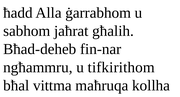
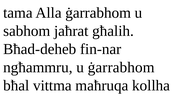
ħadd: ħadd -> tama (18, 13)
u tifkirithom: tifkirithom -> ġarrabhom (121, 67)
